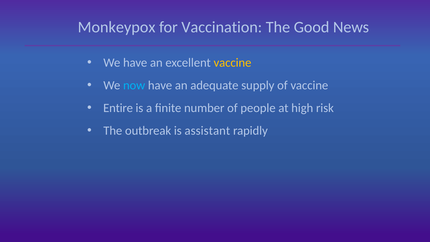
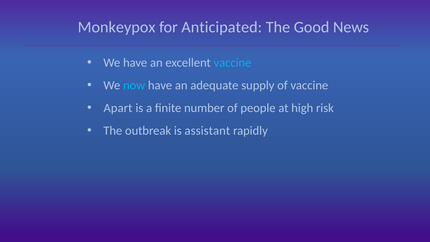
Vaccination: Vaccination -> Anticipated (222, 27)
vaccine colour: yellow -> light blue (232, 63)
Entire: Entire -> Apart (118, 108)
